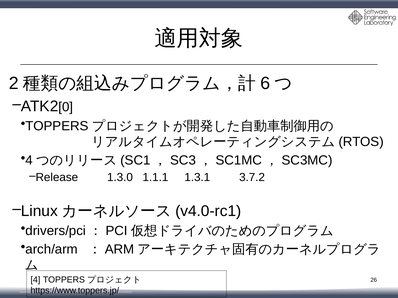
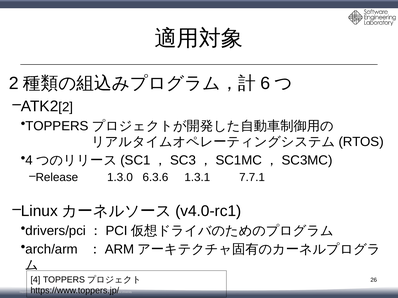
0: 0 -> 2 (66, 107)
1.1.1: 1.1.1 -> 6.3.6 (155, 178)
3.7.2: 3.7.2 -> 7.7.1 (252, 178)
